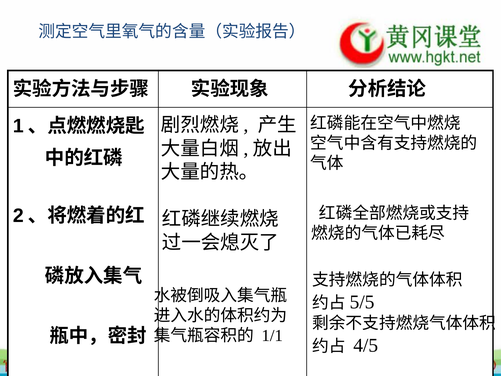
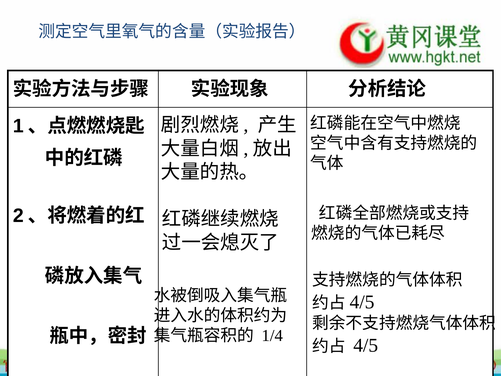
5/5: 5/5 -> 4/5 (362, 302)
1/1: 1/1 -> 1/4 (272, 336)
